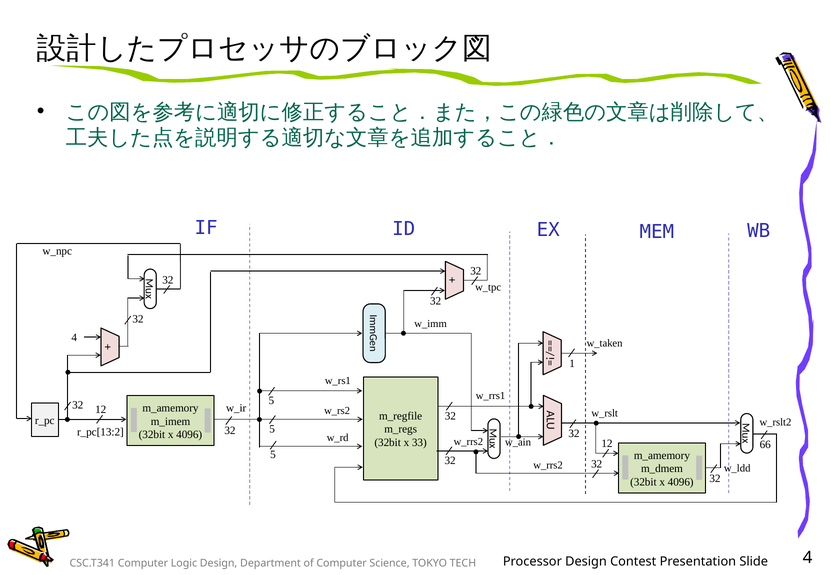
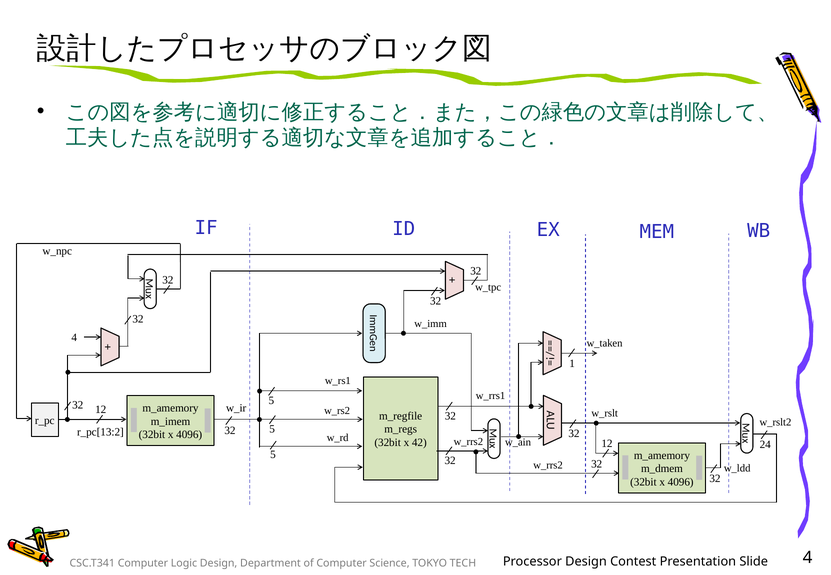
33: 33 -> 42 (419, 443)
66: 66 -> 24 (765, 445)
